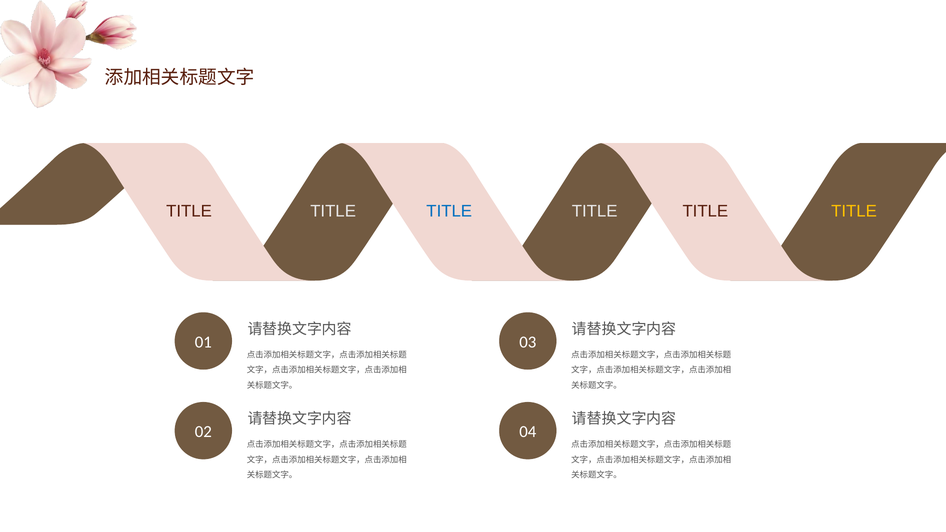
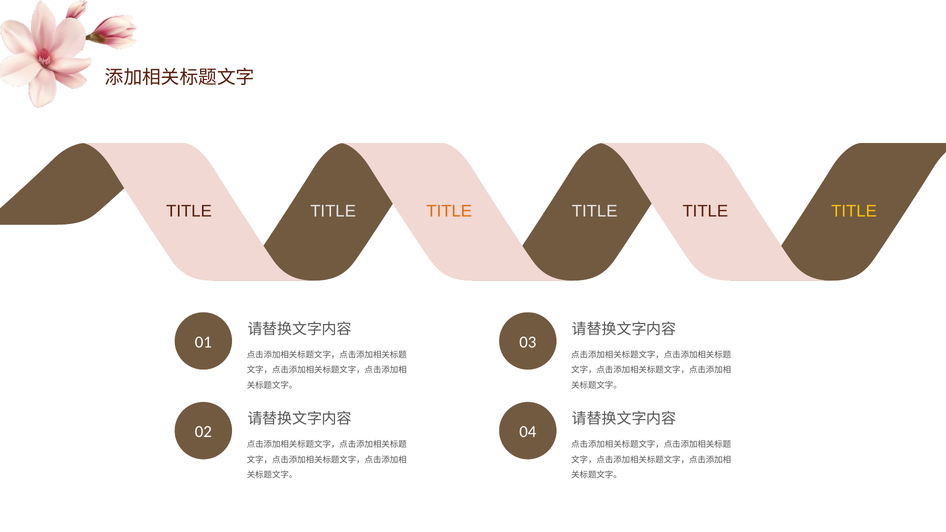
TITLE colour: blue -> orange (449, 211)
